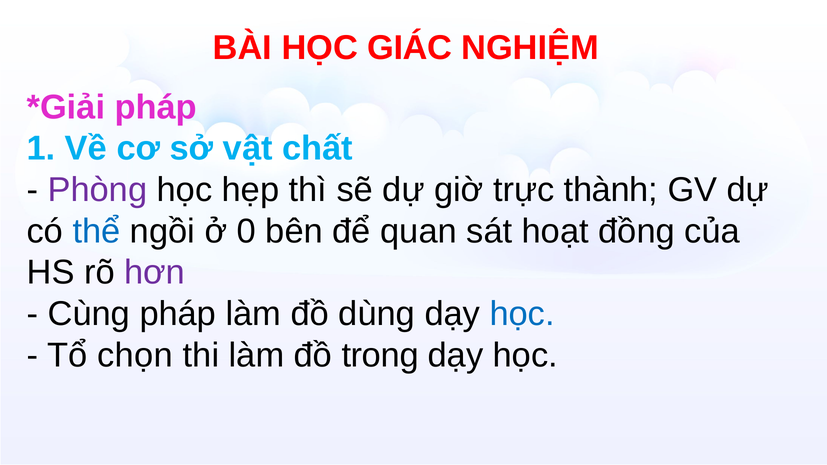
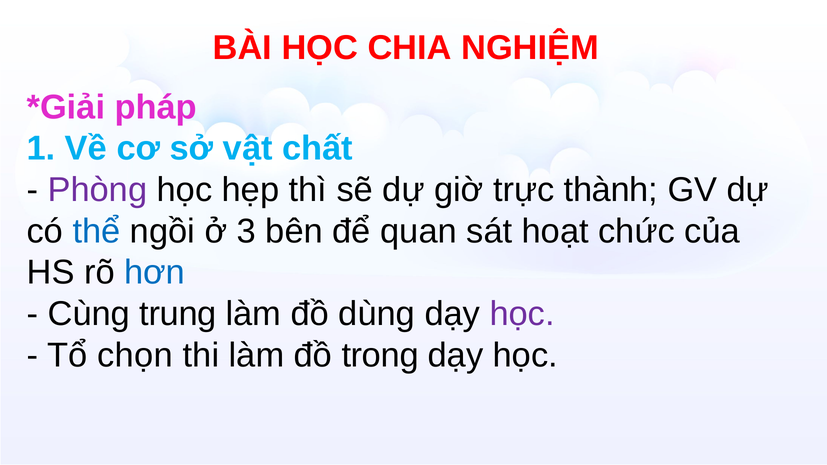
GIÁC: GIÁC -> CHIA (410, 48)
0: 0 -> 3 (246, 231)
đồng: đồng -> chức (637, 231)
hơn colour: purple -> blue (155, 273)
Cùng pháp: pháp -> trung (178, 314)
học colour: blue -> purple (522, 314)
